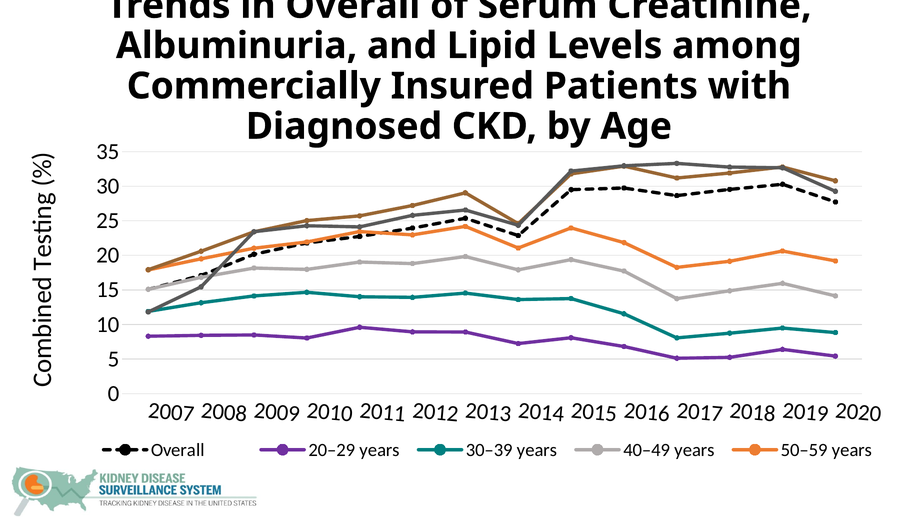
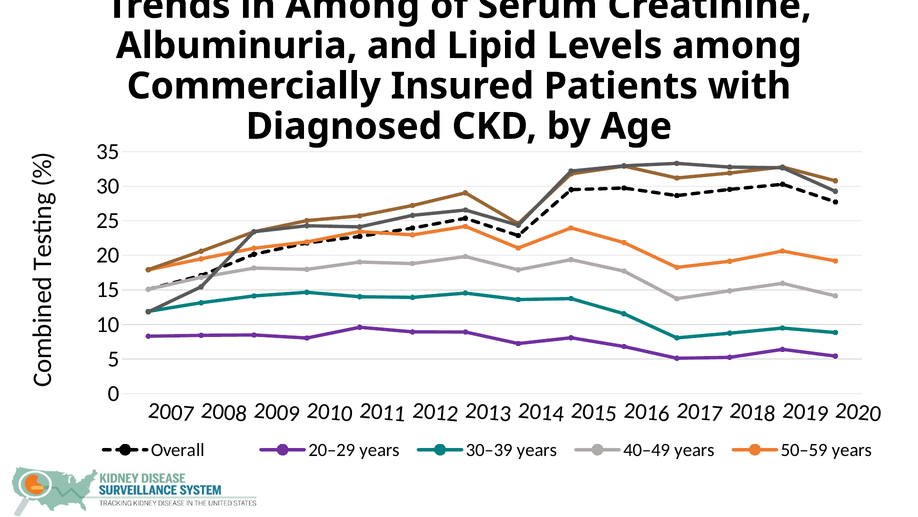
in Overall: Overall -> Among (353, 5)
